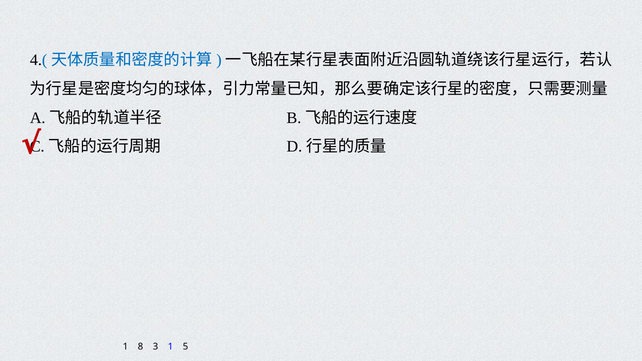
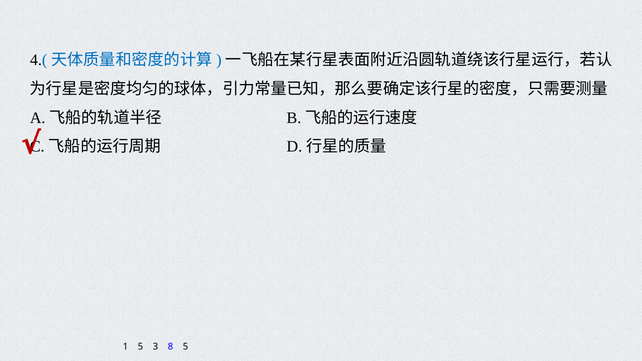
1 8: 8 -> 5 (140, 347)
3 1: 1 -> 8 (171, 347)
